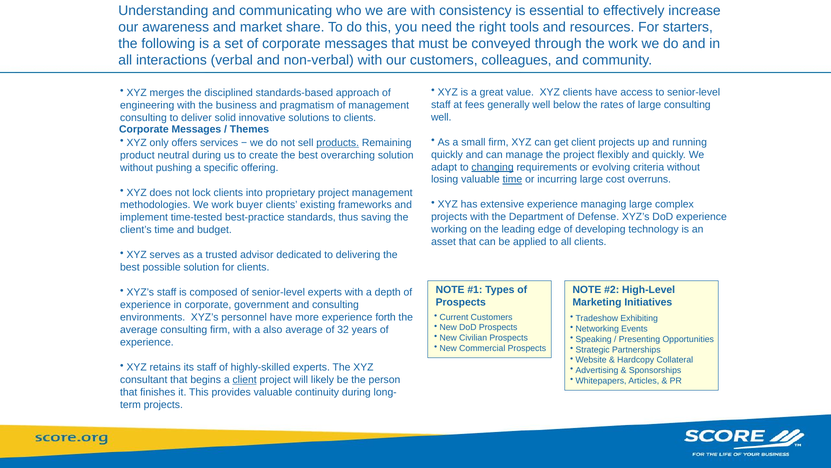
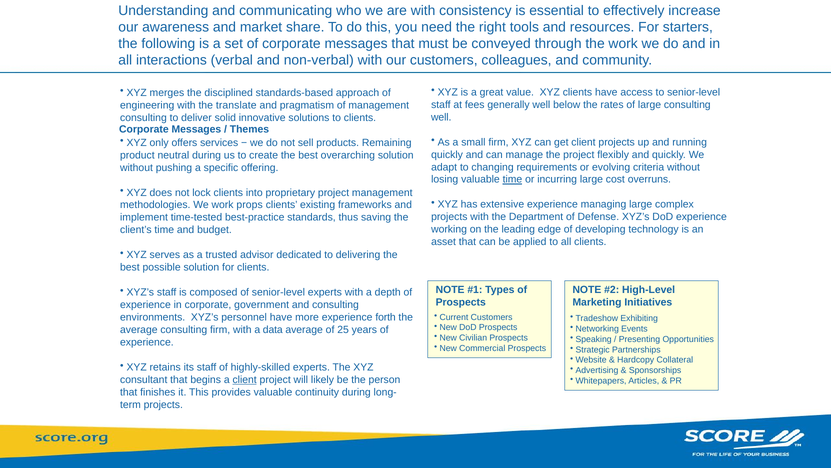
business: business -> translate (236, 105)
products underline: present -> none (338, 142)
changing underline: present -> none (493, 167)
buyer: buyer -> props (250, 205)
also: also -> data (273, 329)
32: 32 -> 25 (343, 329)
